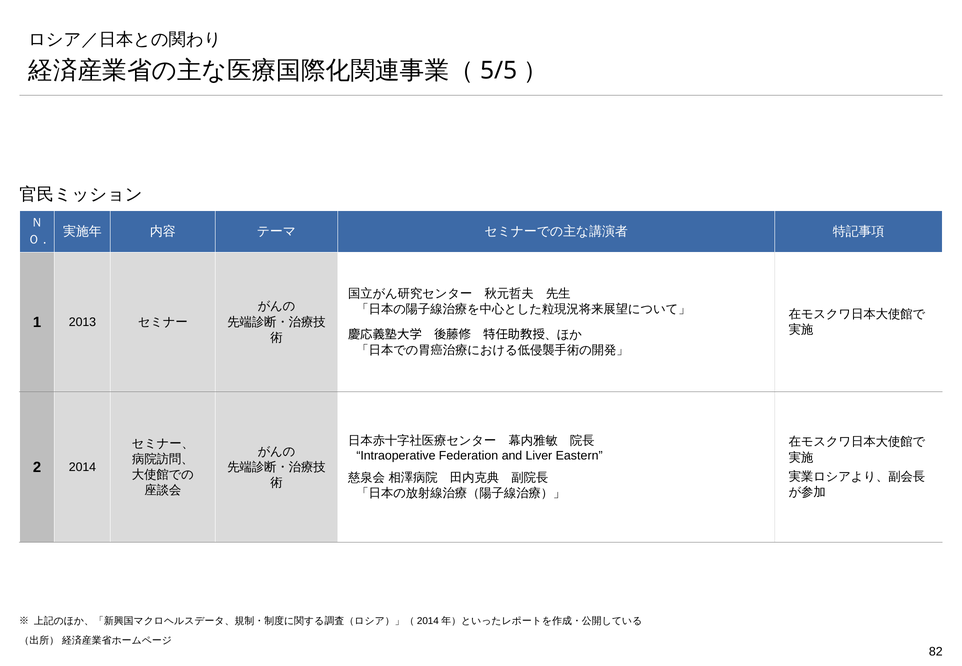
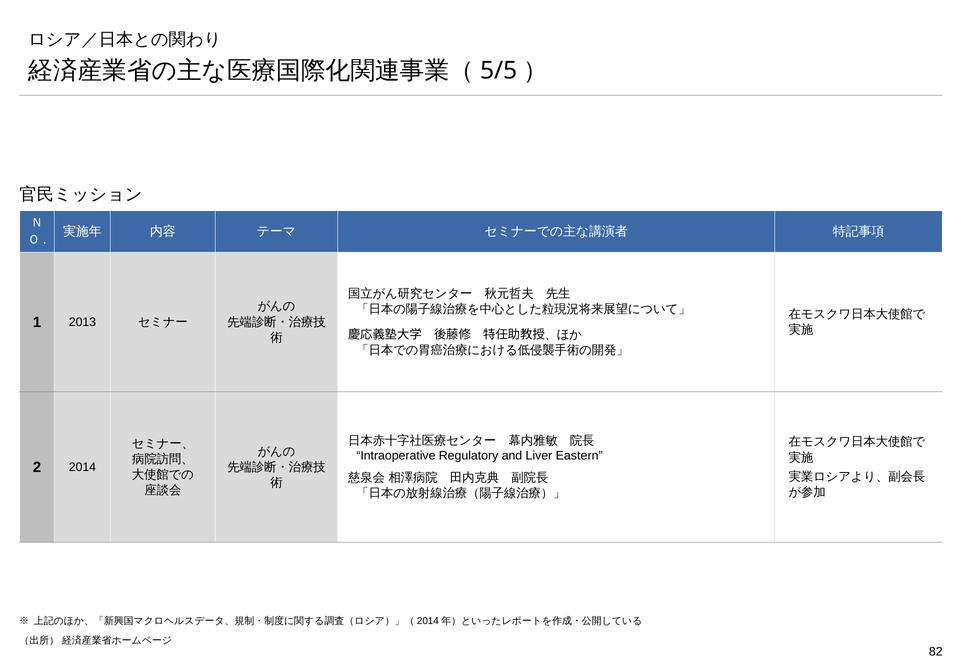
Federation: Federation -> Regulatory (469, 456)
